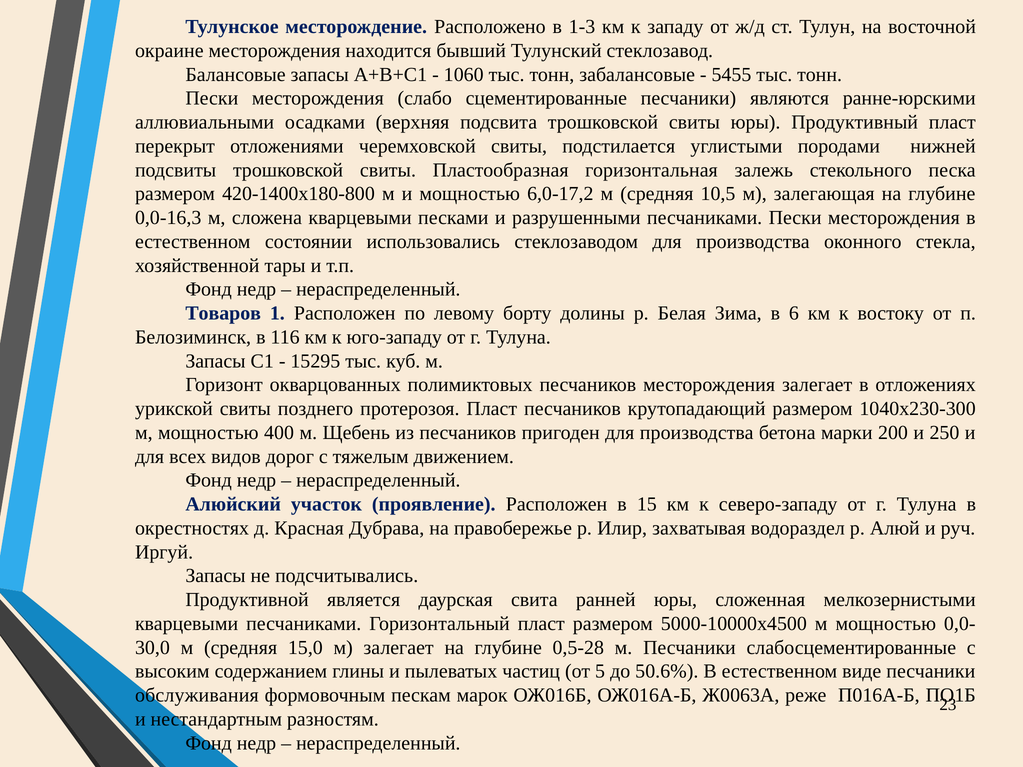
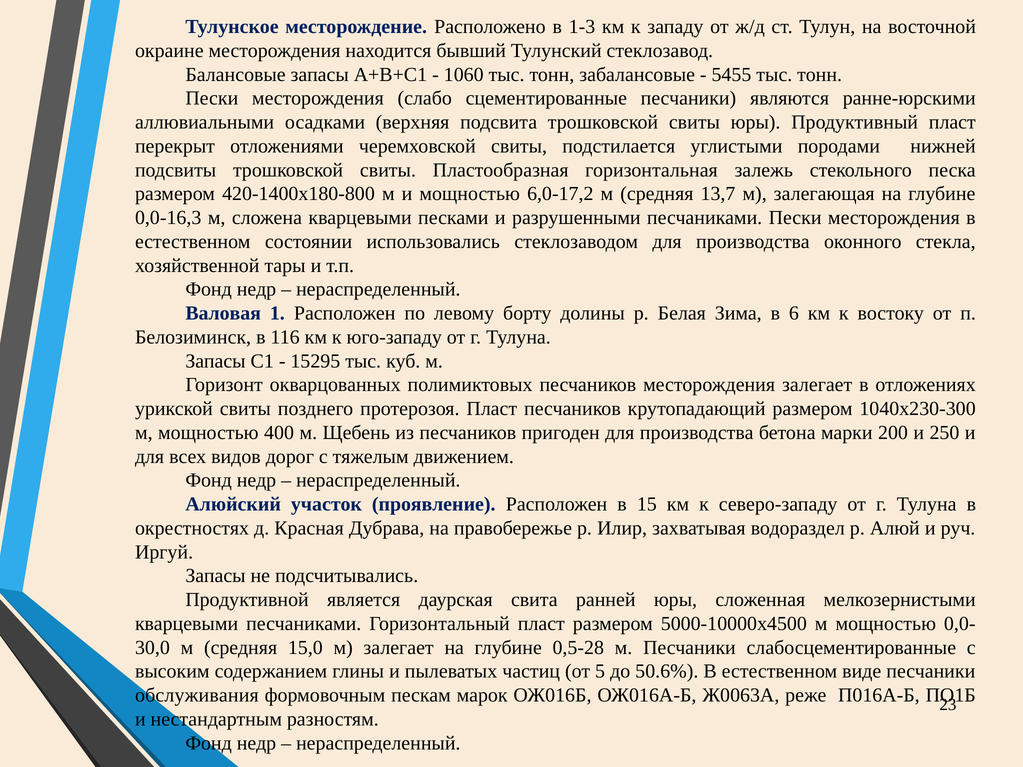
10,5: 10,5 -> 13,7 (718, 194)
Товаров: Товаров -> Валовая (223, 313)
